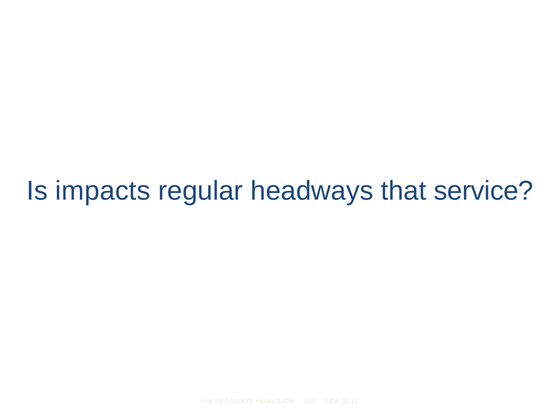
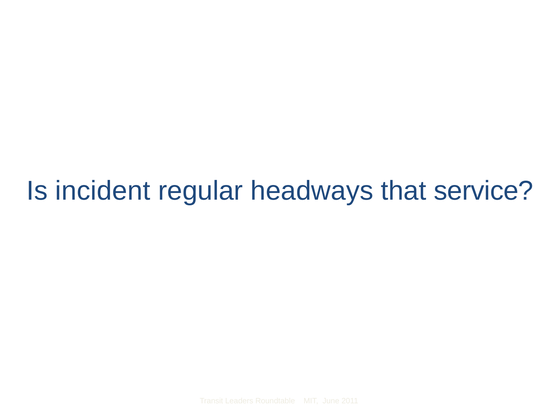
impacts: impacts -> incident (103, 191)
